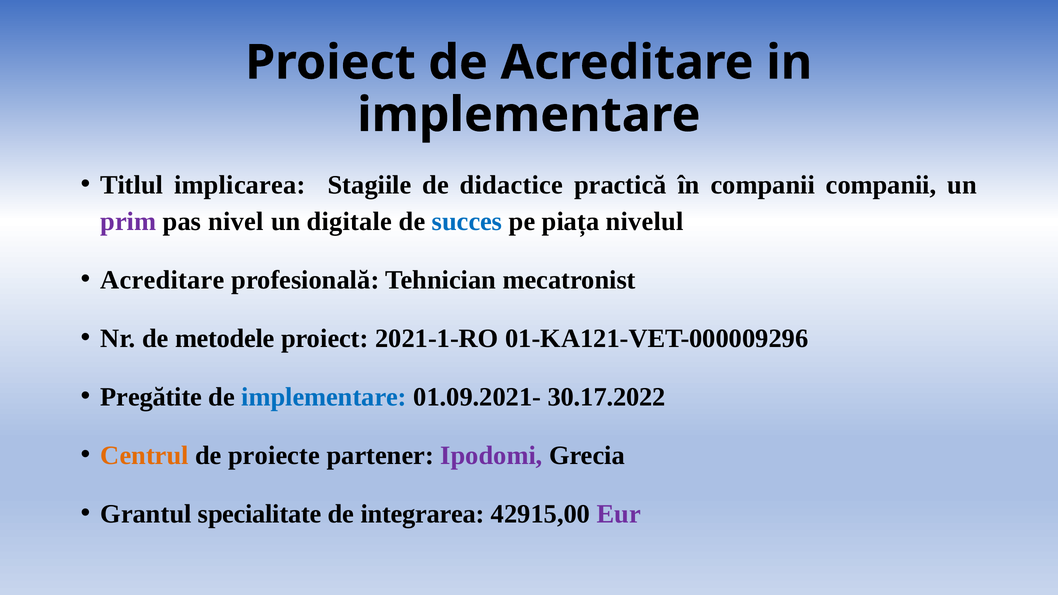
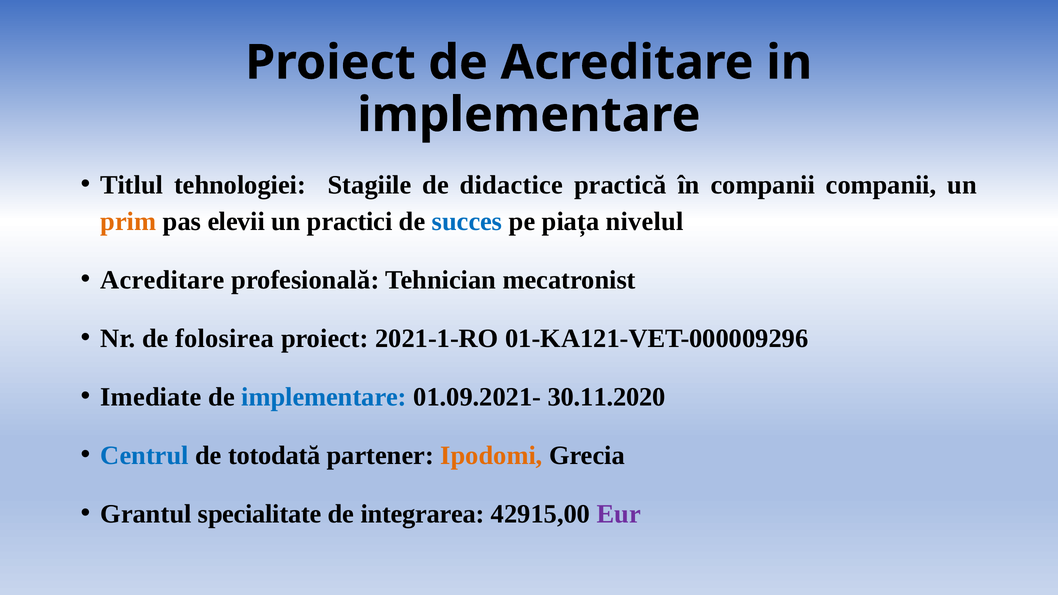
implicarea: implicarea -> tehnologiei (240, 185)
prim colour: purple -> orange (128, 221)
nivel: nivel -> elevii (236, 221)
digitale: digitale -> practici (350, 221)
metodele: metodele -> folosirea (225, 338)
Pregătite: Pregătite -> Imediate (151, 397)
30.17.2022: 30.17.2022 -> 30.11.2020 (607, 397)
Centrul colour: orange -> blue (145, 456)
proiecte: proiecte -> totodată (274, 456)
Ipodomi colour: purple -> orange (491, 456)
